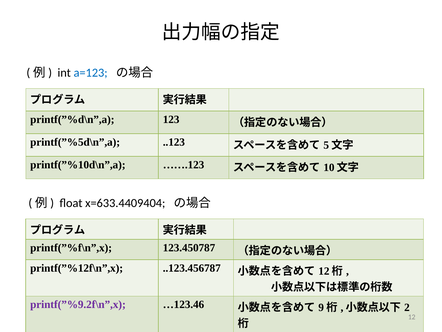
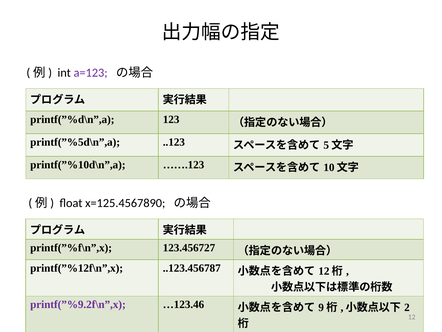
a=123 colour: blue -> purple (91, 73)
x=633.4409404: x=633.4409404 -> x=125.4567890 (125, 203)
123.450787: 123.450787 -> 123.456727 (189, 247)
